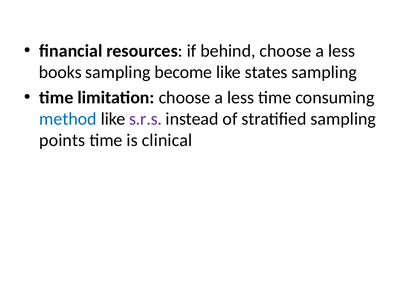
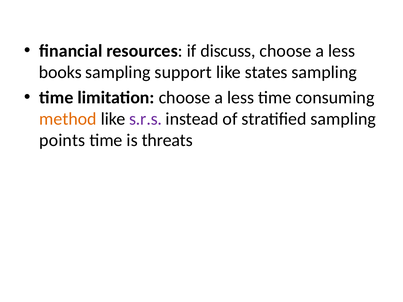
behind: behind -> discuss (228, 51)
become: become -> support (183, 72)
method colour: blue -> orange (68, 119)
clinical: clinical -> threats (167, 141)
